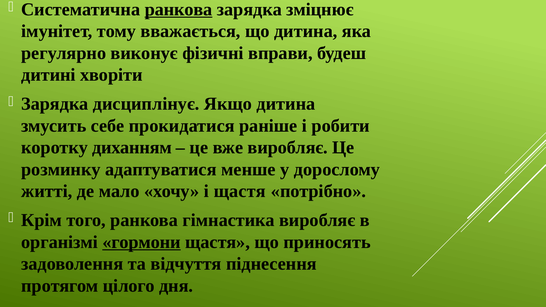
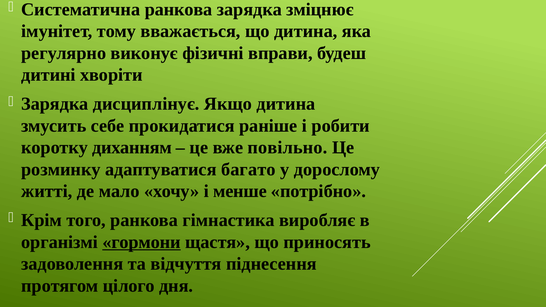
ранкова underline: present -> none (179, 9)
вже виробляє: виробляє -> повільно (288, 148)
менше: менше -> багато (248, 169)
і щастя: щастя -> менше (240, 191)
